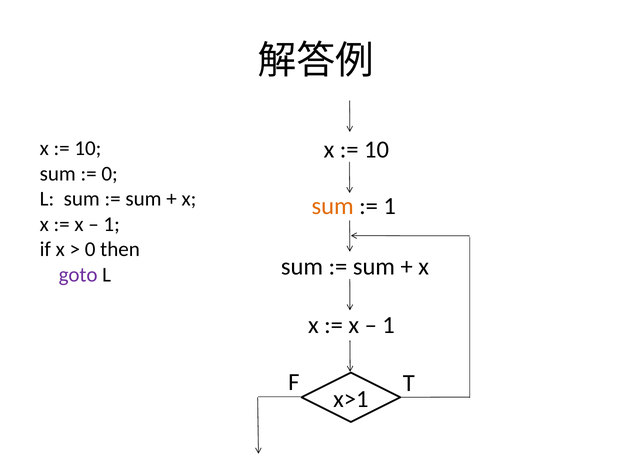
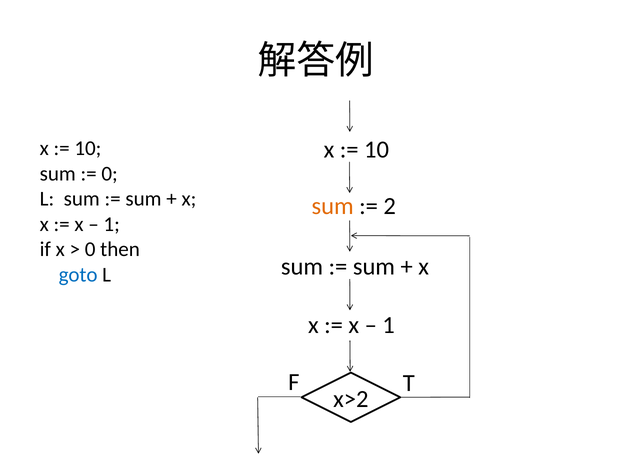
1: 1 -> 2 (390, 206)
goto colour: purple -> blue (78, 275)
x>1: x>1 -> x>2 (351, 399)
